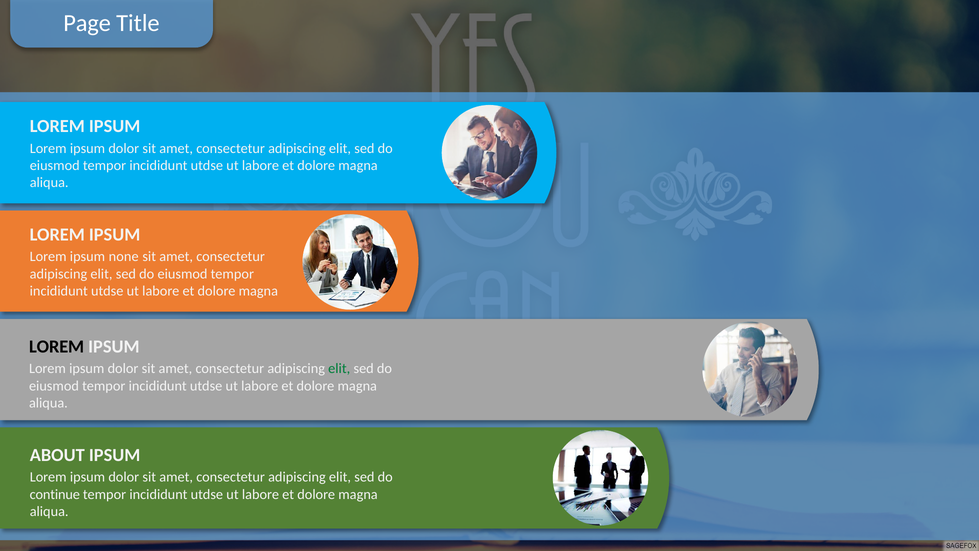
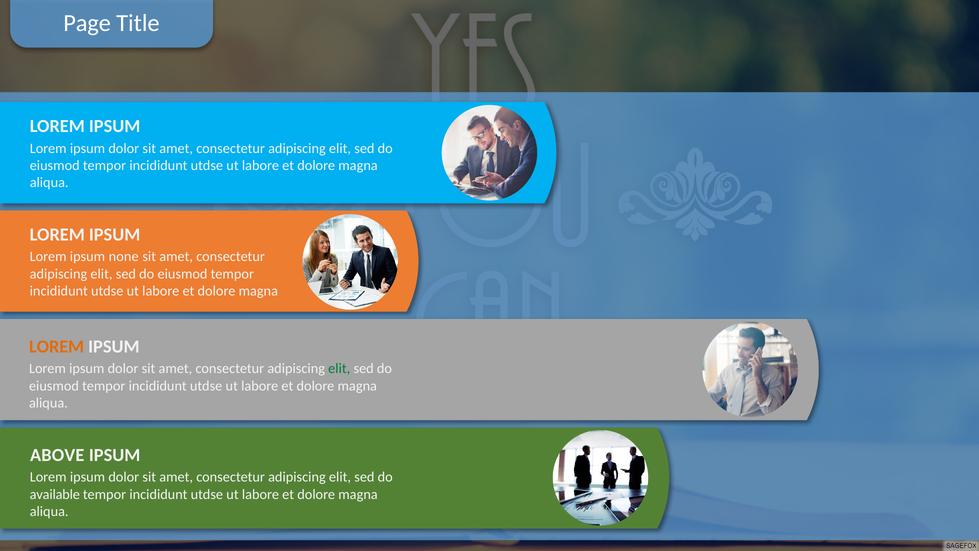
LOREM colour: black -> orange (57, 346)
ABOUT: ABOUT -> ABOVE (57, 455)
continue: continue -> available (55, 494)
